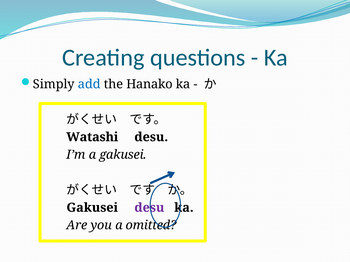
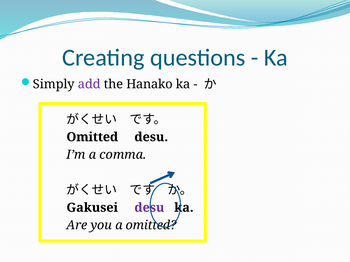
add colour: blue -> purple (89, 84)
Watashi: Watashi -> Omitted (92, 137)
a gakusei: gakusei -> comma (123, 155)
